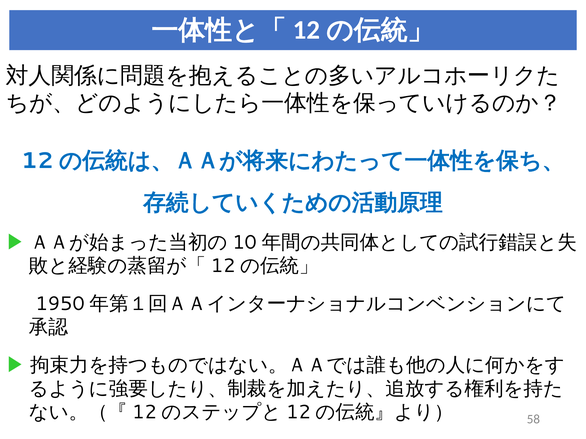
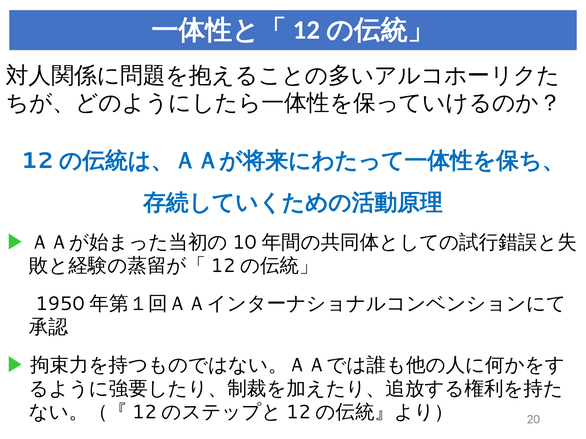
58: 58 -> 20 (533, 420)
